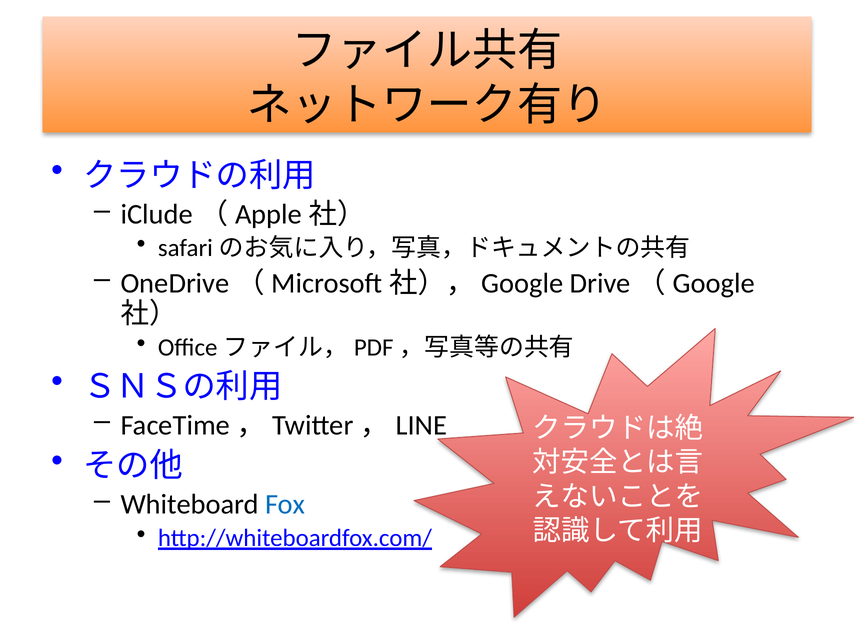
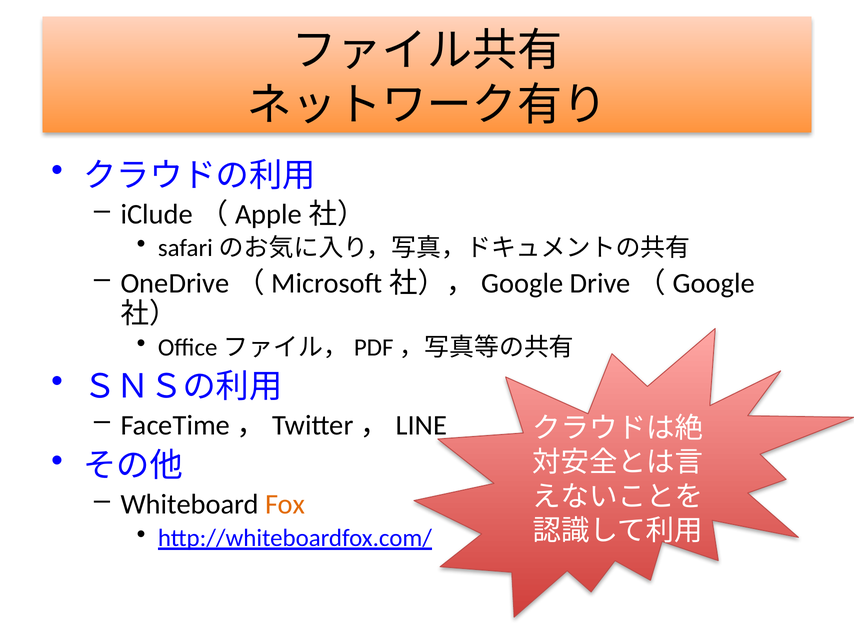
Fox colour: blue -> orange (285, 505)
